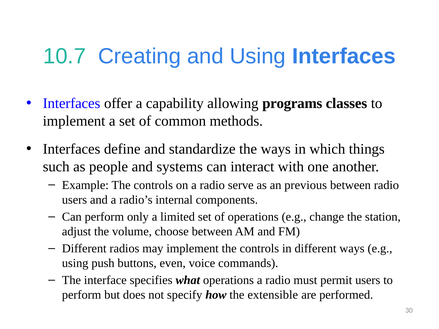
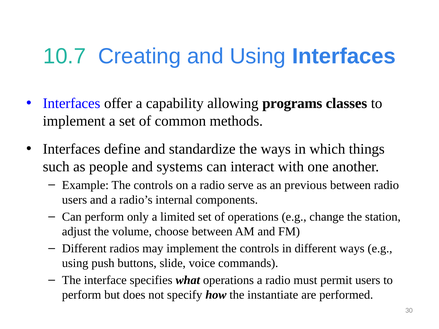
even: even -> slide (173, 263)
extensible: extensible -> instantiate (273, 295)
